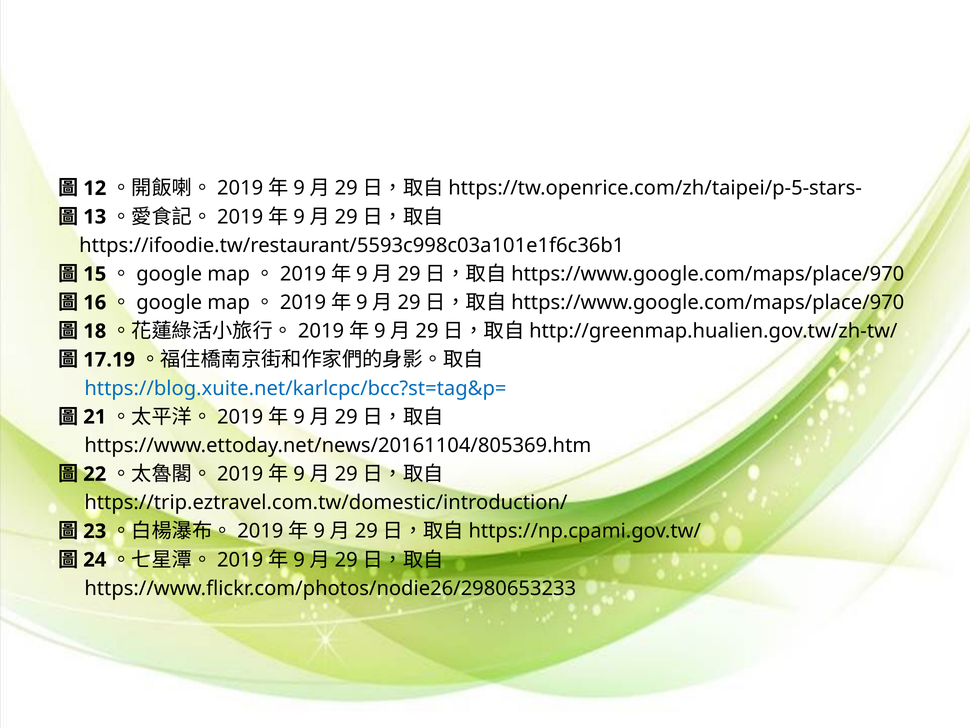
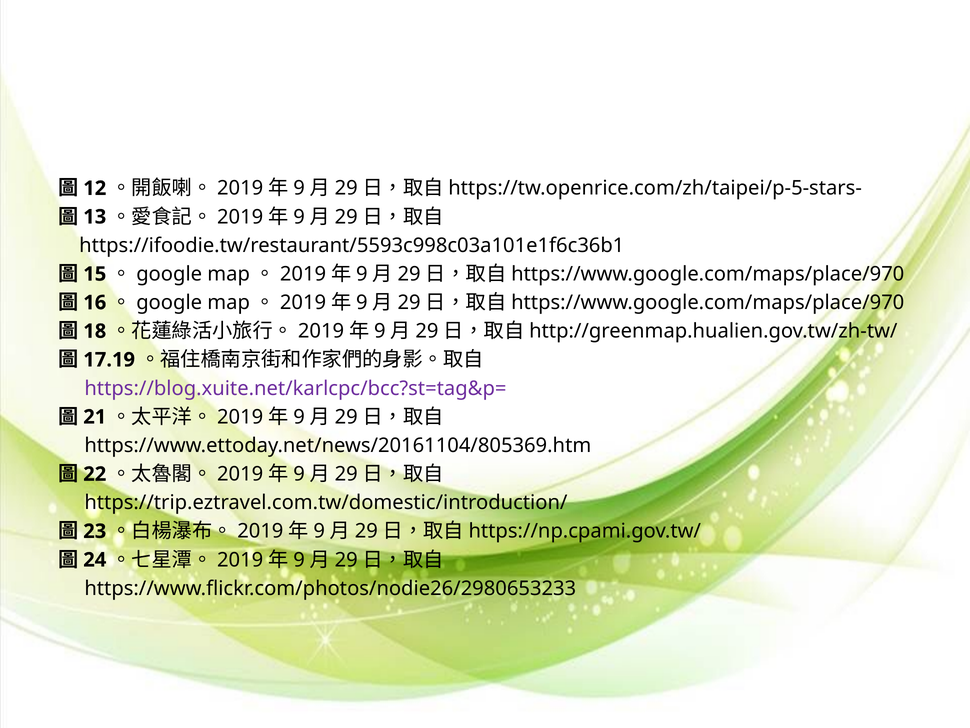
https://blog.xuite.net/karlcpc/bcc?st=tag&p= colour: blue -> purple (295, 388)
